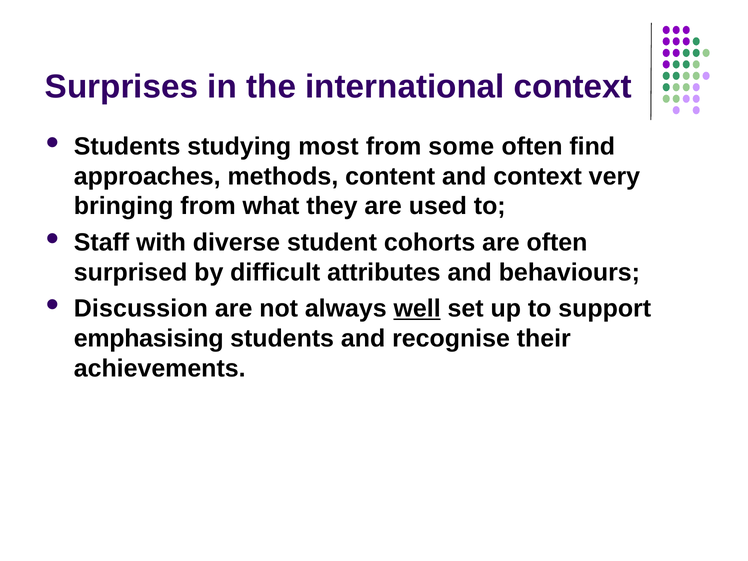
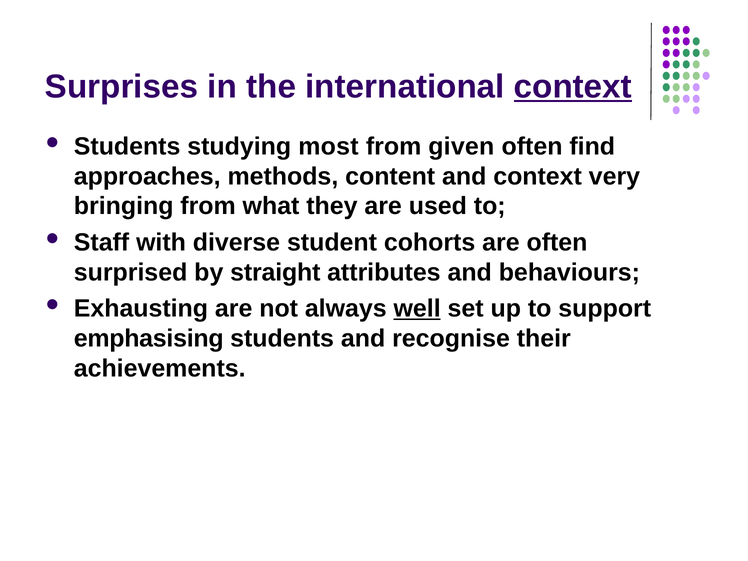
context underline: none -> present (573, 87)
some: some -> given (461, 146)
difficult: difficult -> straight (275, 272)
Discussion: Discussion -> Exhausting (141, 308)
